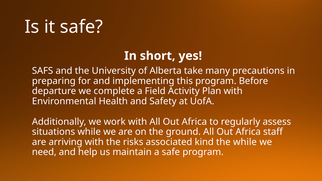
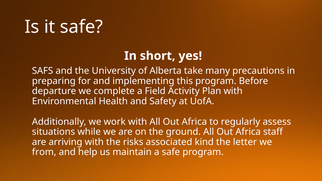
the while: while -> letter (245, 142)
need: need -> from (44, 152)
